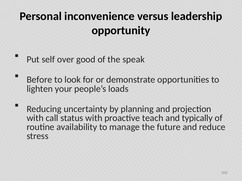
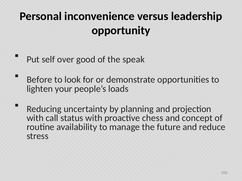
teach: teach -> chess (153, 118)
typically: typically -> concept (197, 118)
